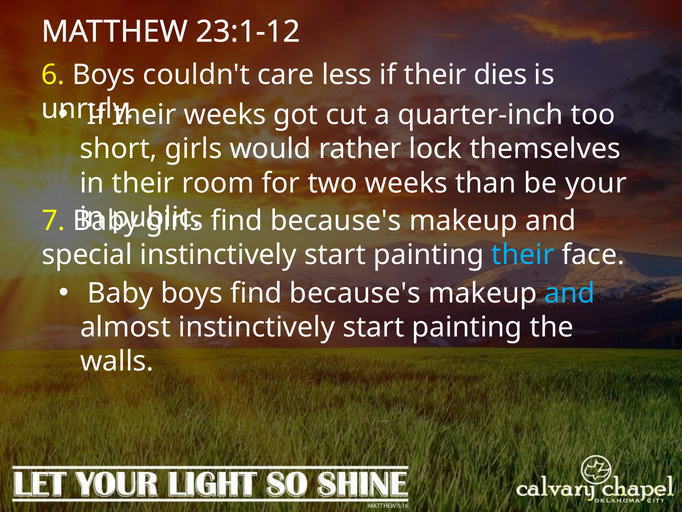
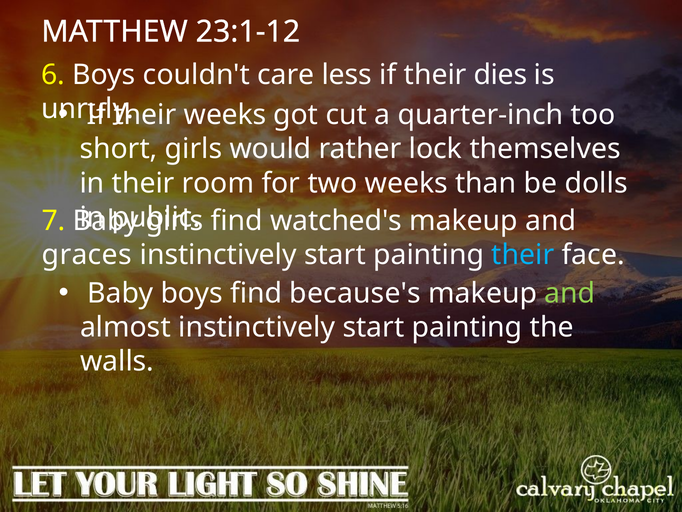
your: your -> dolls (596, 183)
because's: because's -> watched's (336, 221)
special: special -> graces (87, 255)
and colour: light blue -> light green (570, 293)
